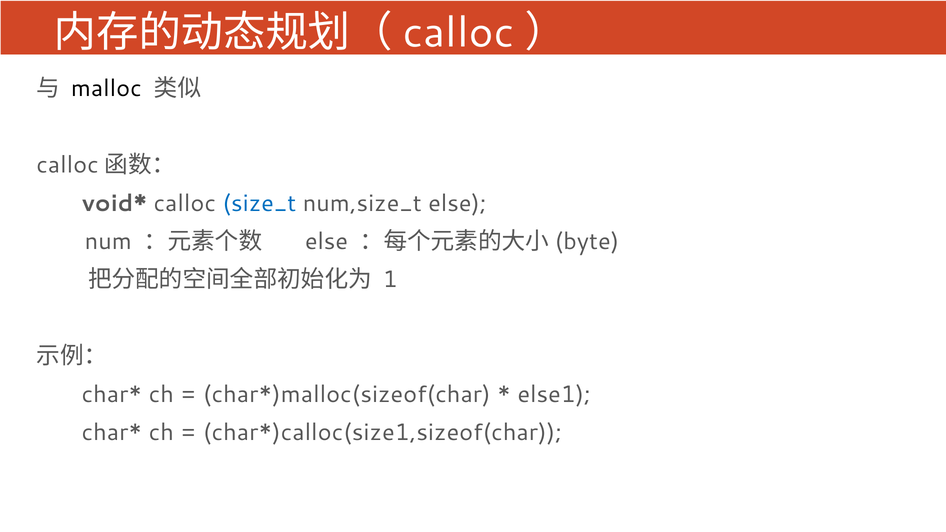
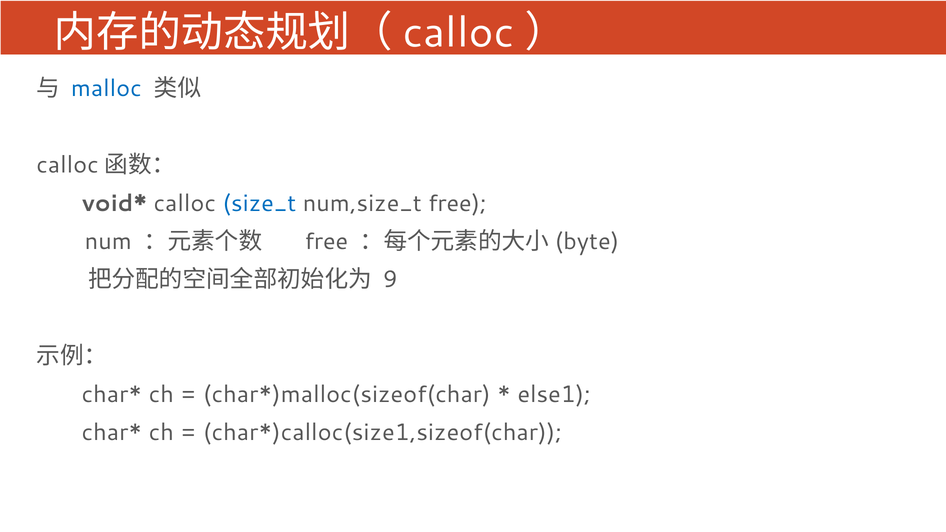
malloc colour: black -> blue (106, 89)
num,size_t else: else -> free (457, 203)
else: else -> free (326, 242)
1: 1 -> 9 (390, 280)
